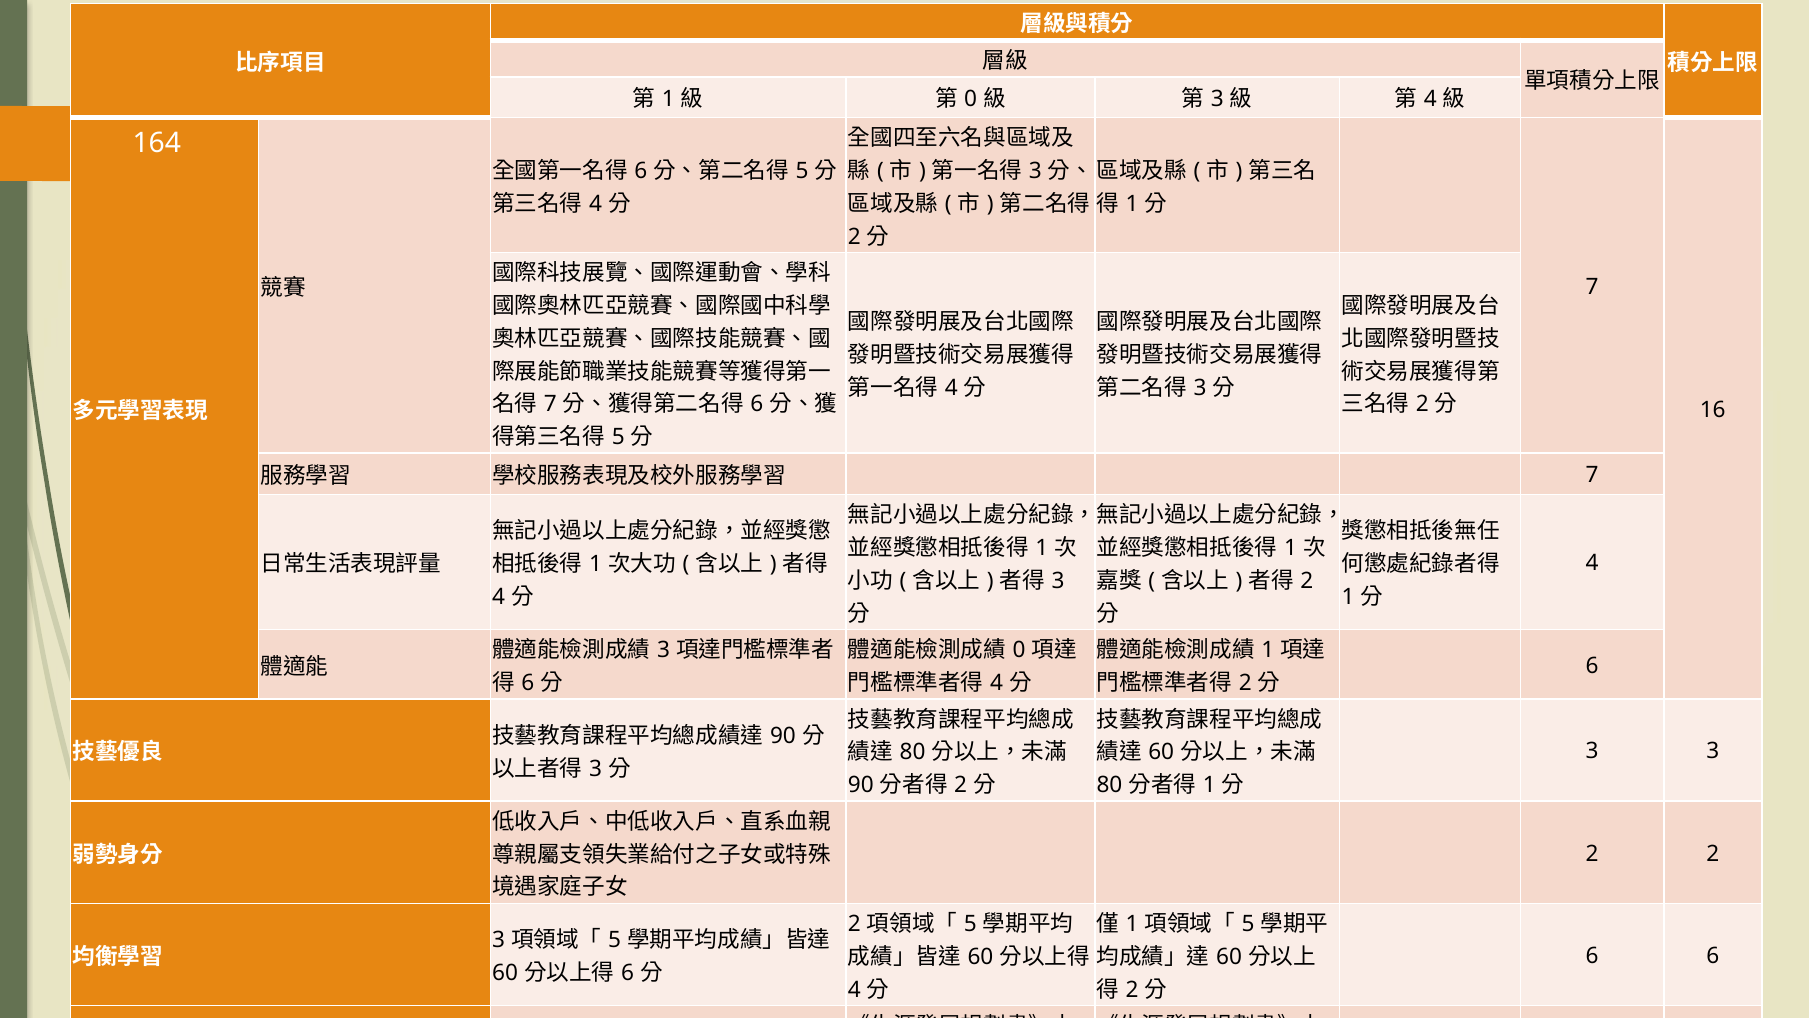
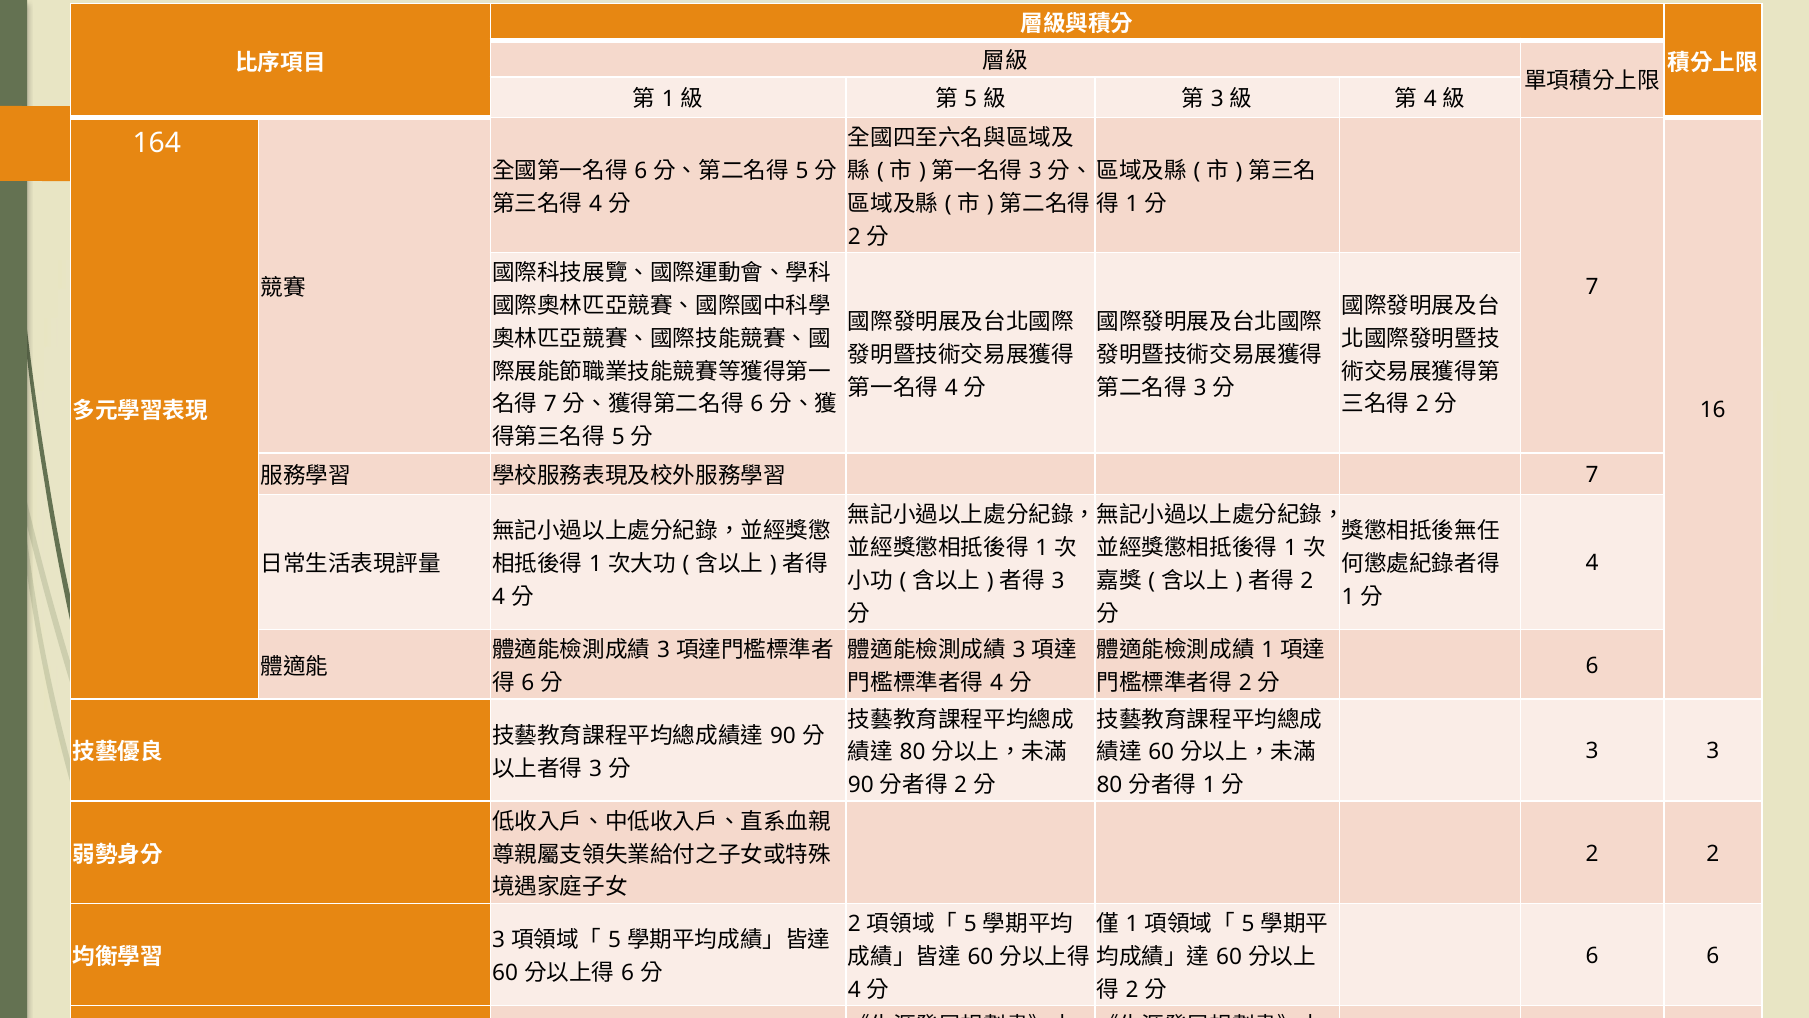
0: 0 -> 5 (971, 99)
0: 0 -> 3 (1019, 650)
